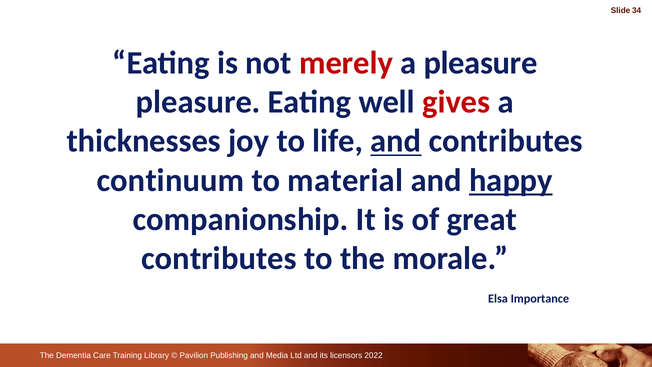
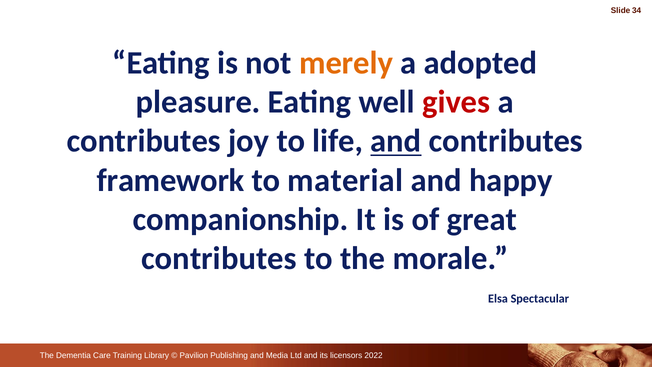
merely colour: red -> orange (346, 63)
a pleasure: pleasure -> adopted (480, 63)
thicknesses: thicknesses -> contributes (144, 141)
continuum: continuum -> framework (171, 180)
happy underline: present -> none (511, 180)
Importance: Importance -> Spectacular (540, 299)
